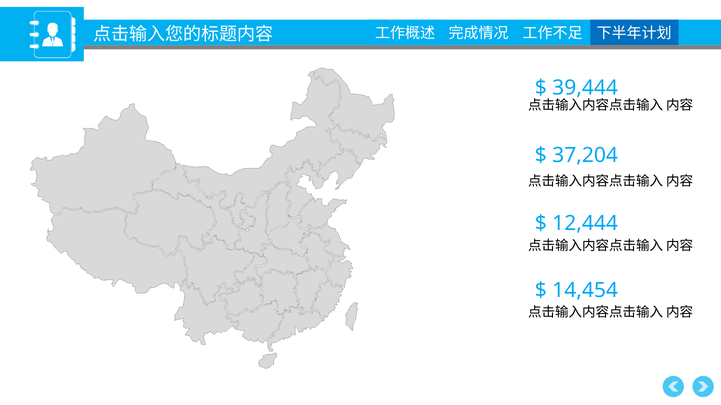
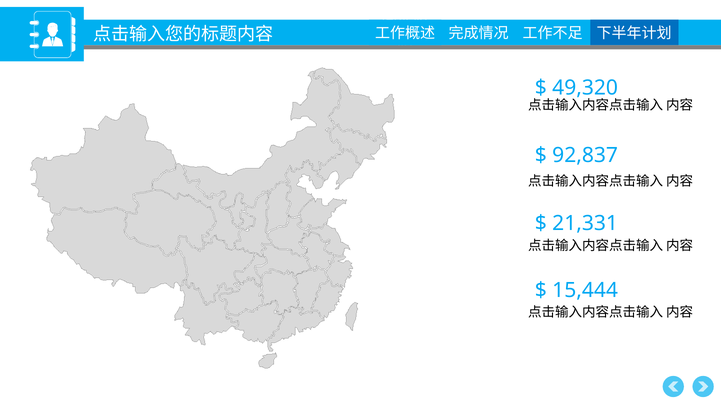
39,444: 39,444 -> 49,320 (585, 88)
37,204: 37,204 -> 92,837 (585, 156)
12,444: 12,444 -> 21,331 (585, 224)
14,454: 14,454 -> 15,444 (585, 291)
